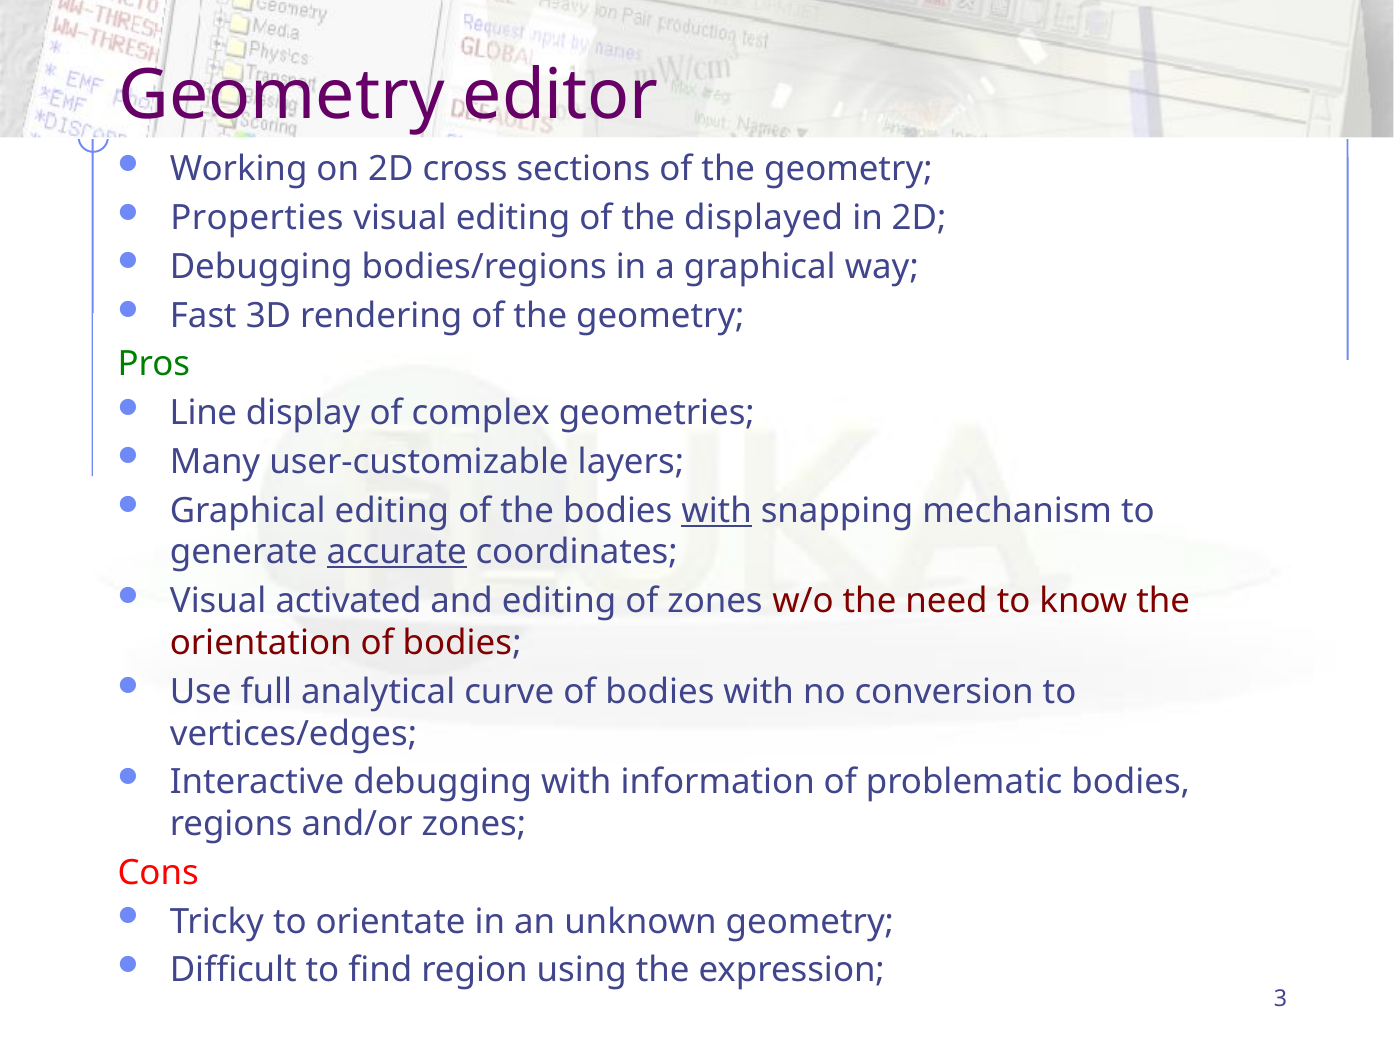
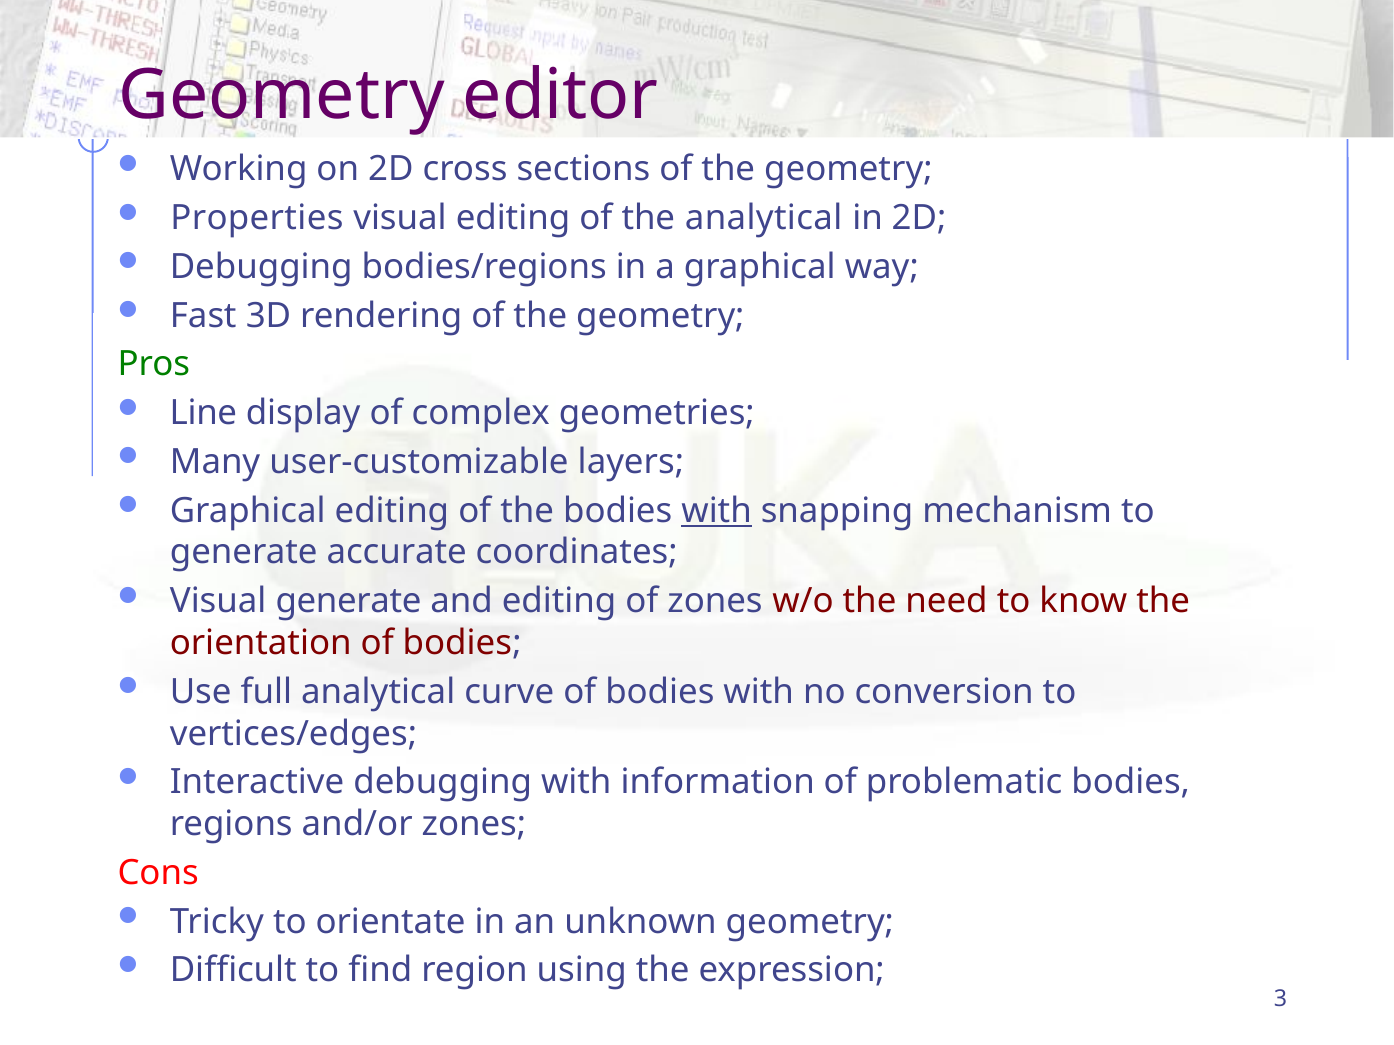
the displayed: displayed -> analytical (764, 218)
accurate underline: present -> none (397, 553)
Visual activated: activated -> generate (349, 601)
